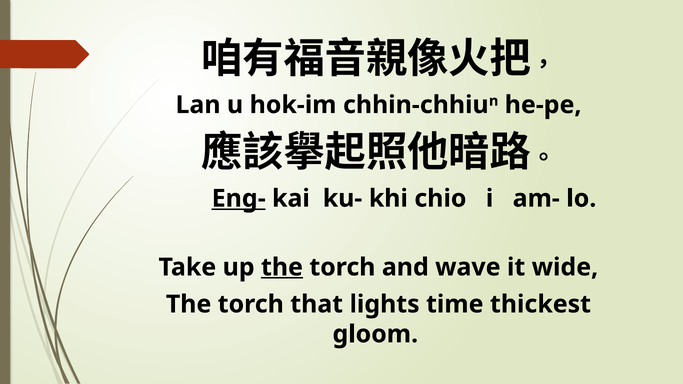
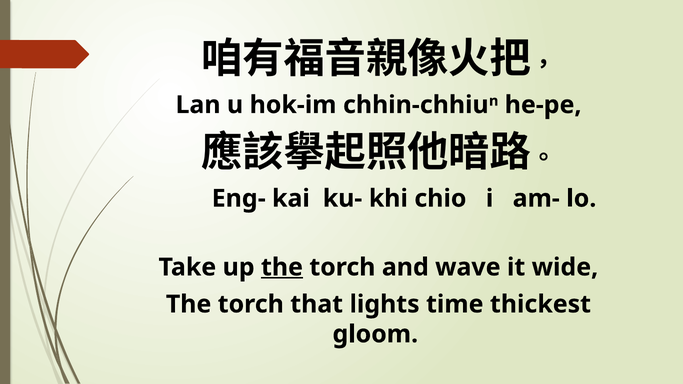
Eng- underline: present -> none (239, 199)
